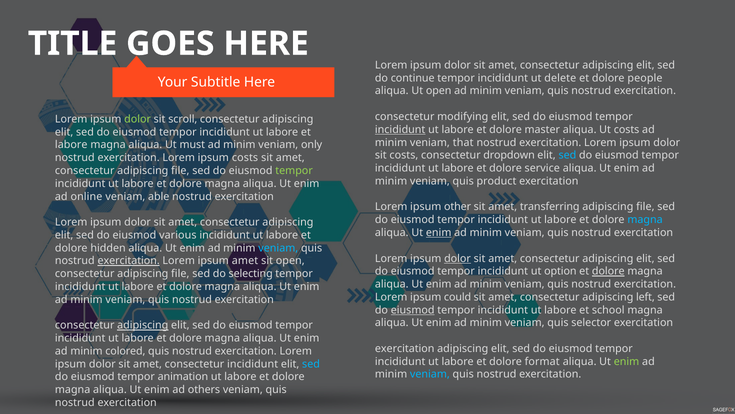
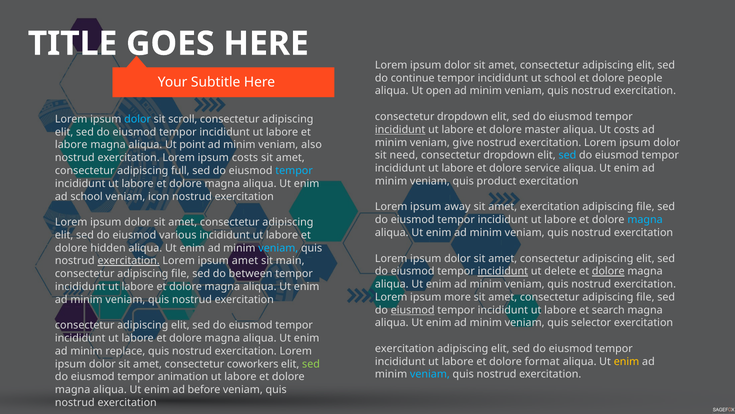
ut delete: delete -> school (560, 78)
modifying: modifying -> dropdown (463, 117)
dolor colour: light green -> light blue (138, 119)
that: that -> give (463, 142)
must: must -> point (192, 145)
only: only -> also (312, 145)
sit costs: costs -> need (404, 155)
file: file -> full (180, 170)
tempor colour: light green -> light blue (294, 170)
ad online: online -> school (87, 196)
able: able -> icon (159, 196)
other: other -> away (457, 207)
amet transferring: transferring -> exercitation (550, 207)
enim underline: present -> none (439, 232)
dolor underline: present -> none (458, 258)
sit open: open -> main (290, 261)
incididunt underline: none -> present (503, 271)
option: option -> delete (560, 271)
selecting: selecting -> between (251, 273)
could: could -> more (458, 297)
amet consectetur adipiscing left: left -> file (645, 297)
school: school -> search (608, 310)
adipiscing underline: present -> none (143, 325)
colored: colored -> replace (125, 351)
enim colour: light green -> yellow (627, 361)
consectetur incididunt: incididunt -> coworkers (253, 364)
sed colour: light blue -> light green (311, 364)
others: others -> before (204, 389)
